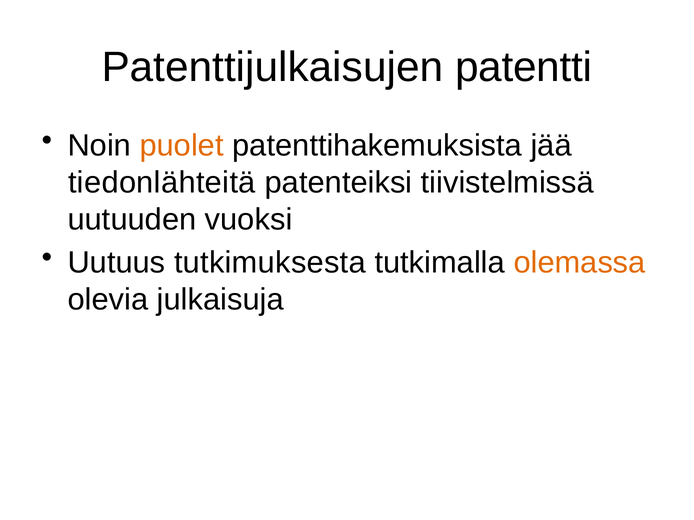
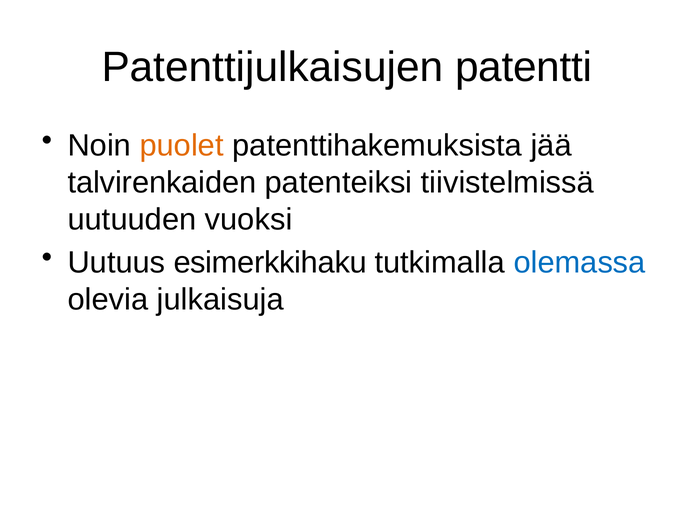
tiedonlähteitä: tiedonlähteitä -> talvirenkaiden (162, 183)
tutkimuksesta: tutkimuksesta -> esimerkkihaku (270, 263)
olemassa colour: orange -> blue (580, 263)
